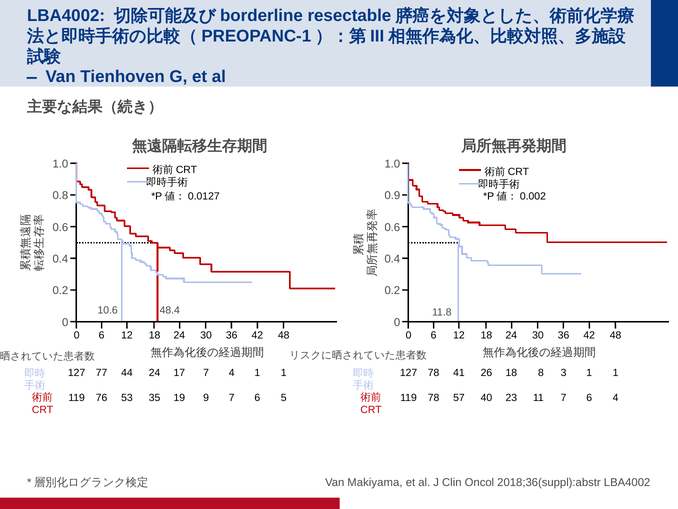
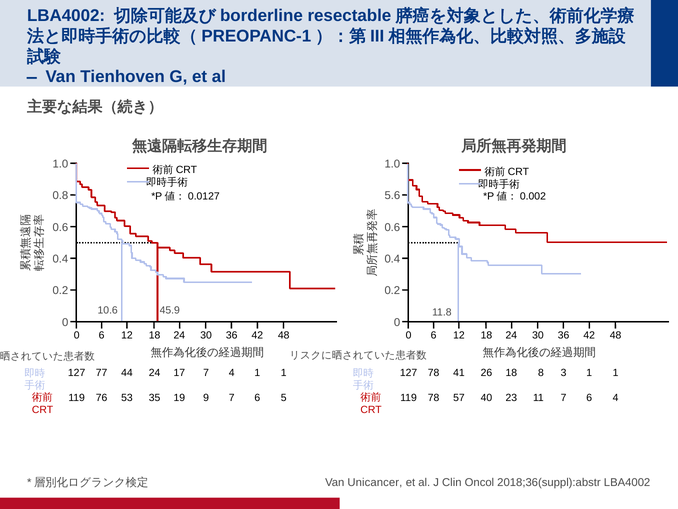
0.9: 0.9 -> 5.6 (392, 195)
48.4: 48.4 -> 45.9 (170, 310)
Makiyama: Makiyama -> Unicancer (375, 482)
